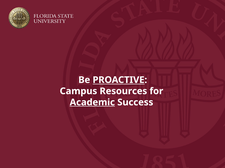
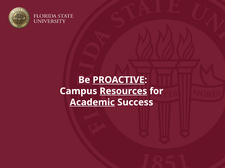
Resources underline: none -> present (123, 91)
